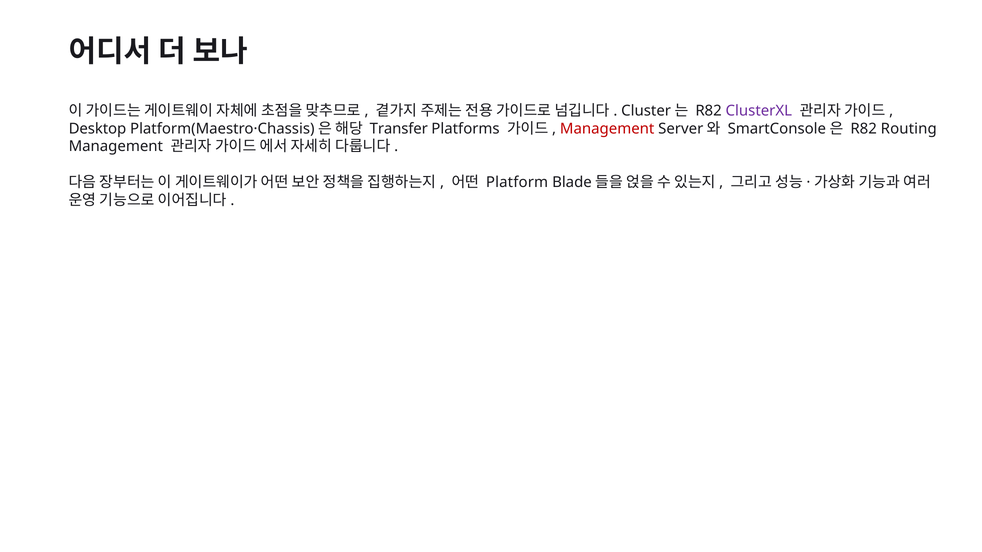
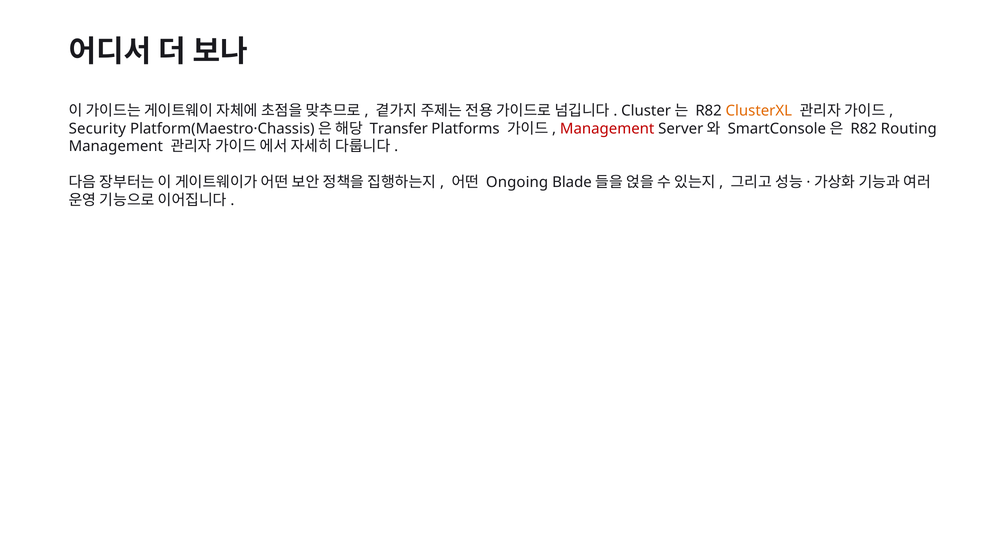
ClusterXL colour: purple -> orange (759, 111)
Desktop: Desktop -> Security (97, 129)
Platform: Platform -> Ongoing (517, 183)
